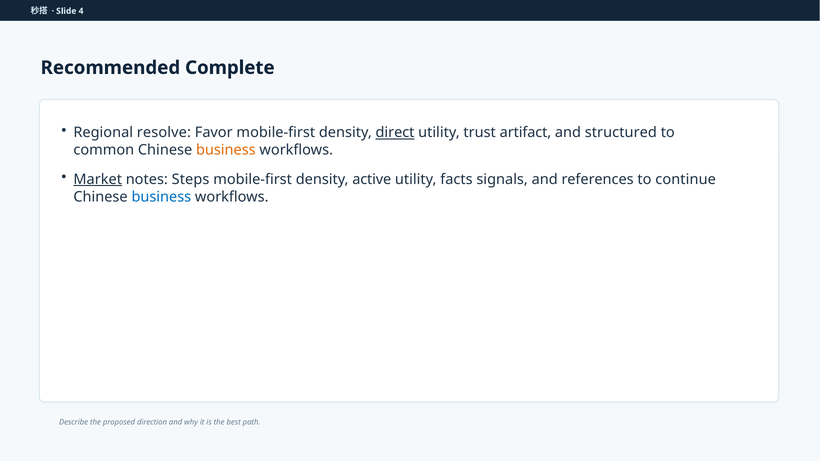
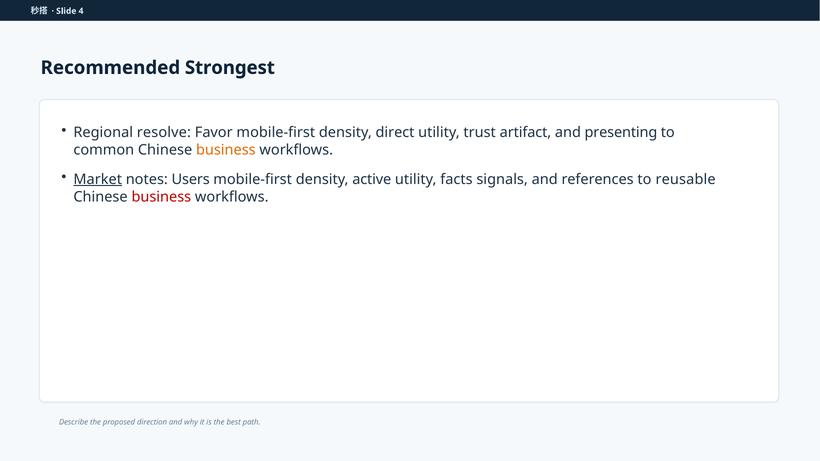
Complete: Complete -> Strongest (230, 68)
direct underline: present -> none (395, 133)
structured: structured -> presenting (621, 133)
Steps: Steps -> Users (191, 180)
continue: continue -> reusable (686, 180)
business colour: blue -> red (161, 197)
